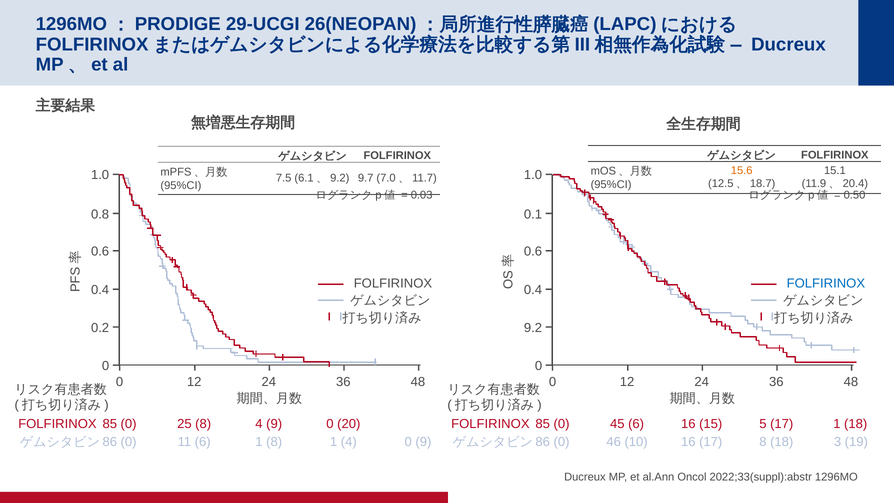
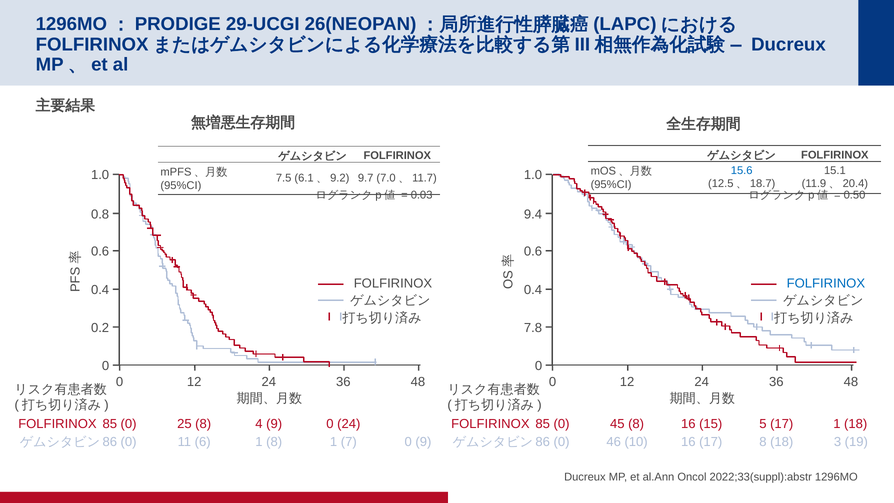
15.6 colour: orange -> blue (742, 171)
0.1: 0.1 -> 9.4 (533, 214)
9.2: 9.2 -> 7.8 (533, 328)
0 20: 20 -> 24 (349, 424)
45 6: 6 -> 8 (636, 424)
1 4: 4 -> 7 (349, 442)
